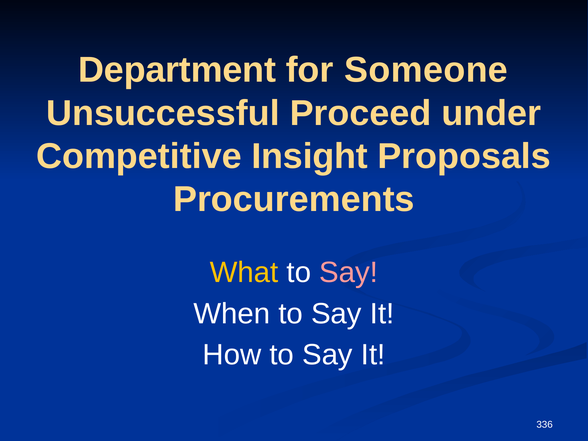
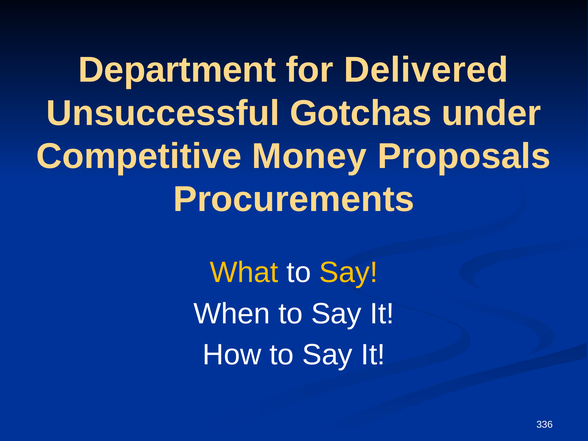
Someone: Someone -> Delivered (426, 70)
Proceed: Proceed -> Gotchas (361, 113)
Insight: Insight -> Money (309, 156)
Say colour: pink -> yellow (349, 273)
